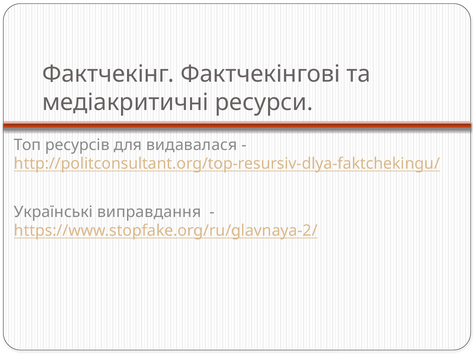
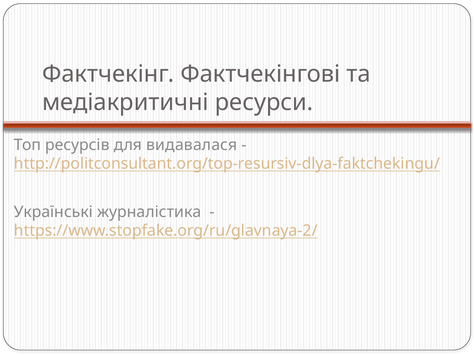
виправдання: виправдання -> журналістика (149, 212)
